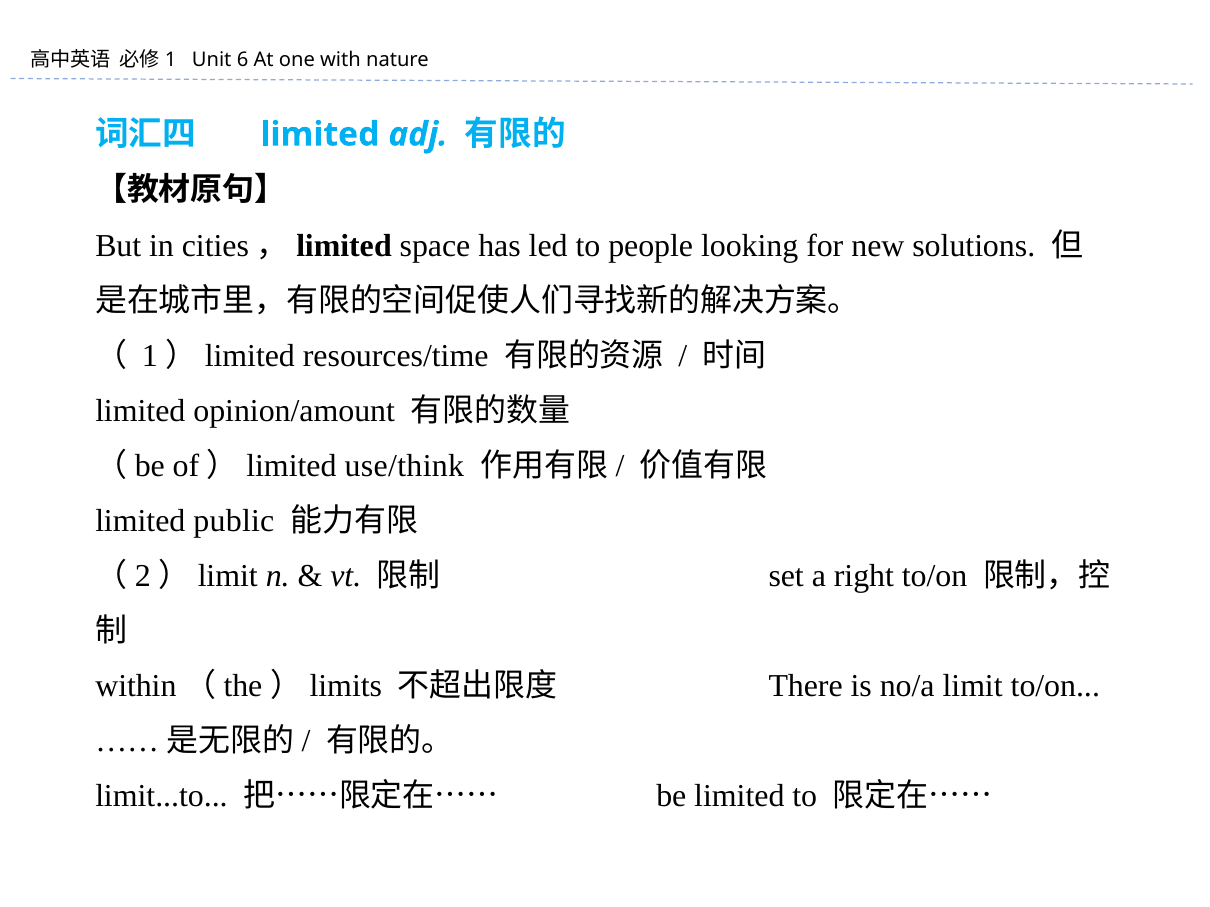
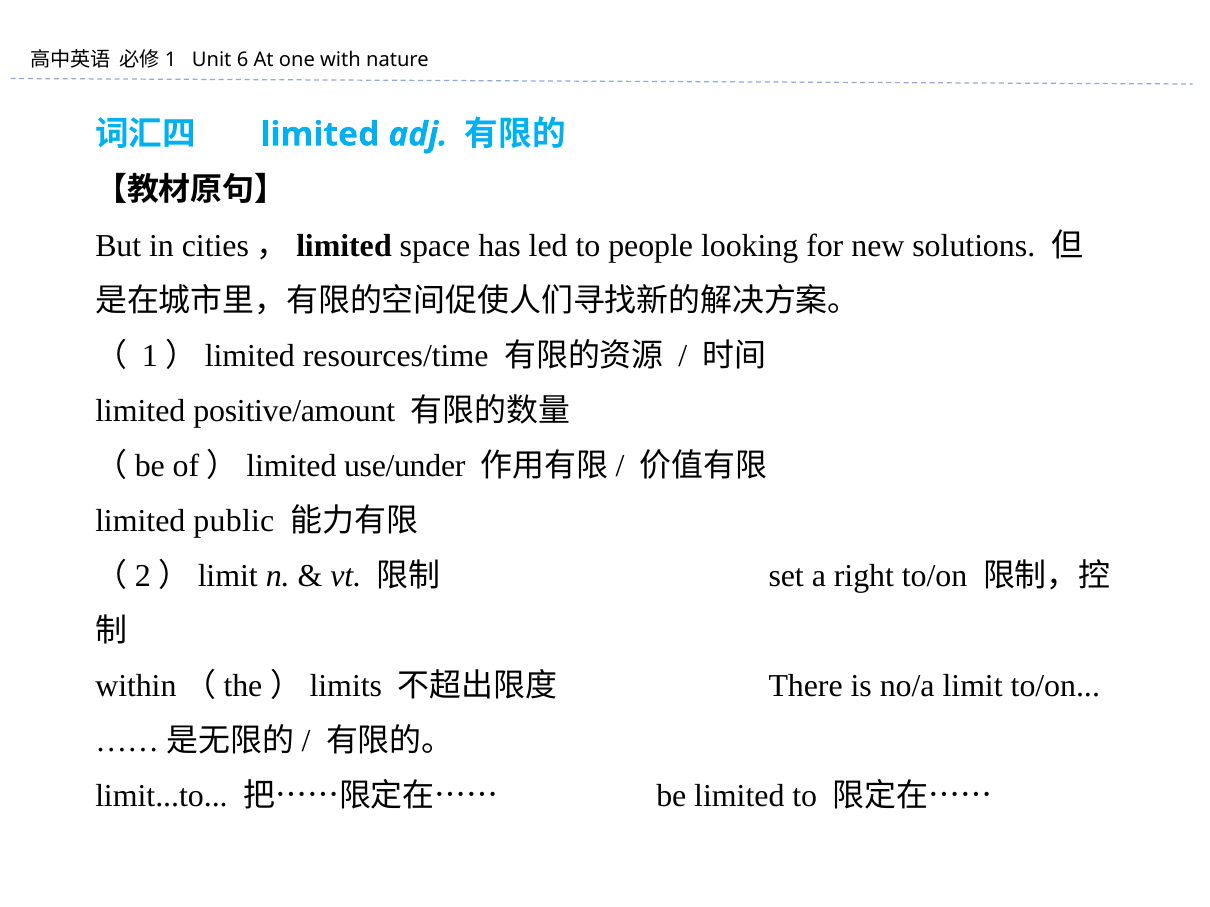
opinion/amount: opinion/amount -> positive/amount (294, 411)
use/think: use/think -> use/under (405, 466)
